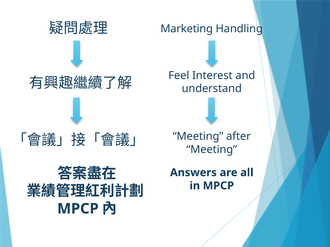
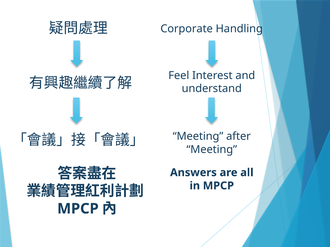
Marketing: Marketing -> Corporate (187, 29)
